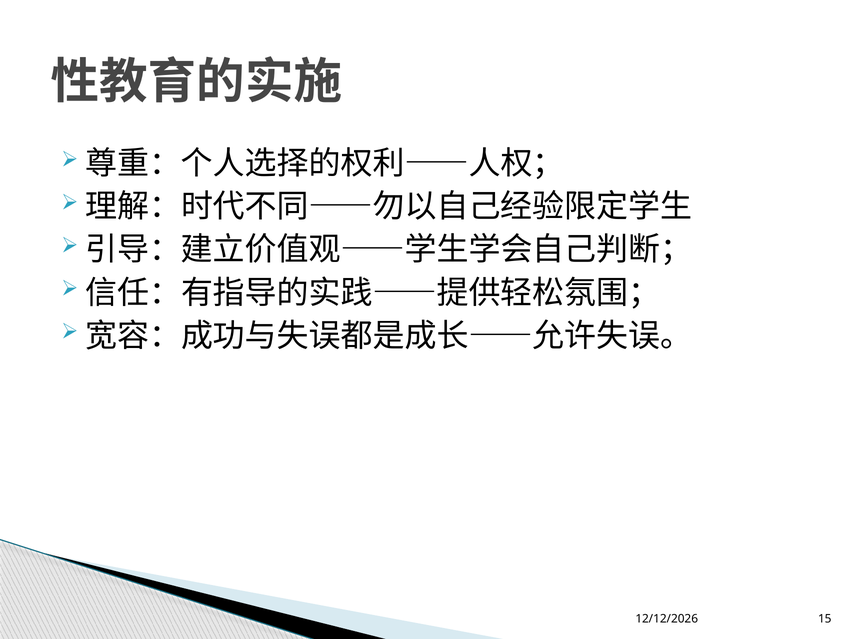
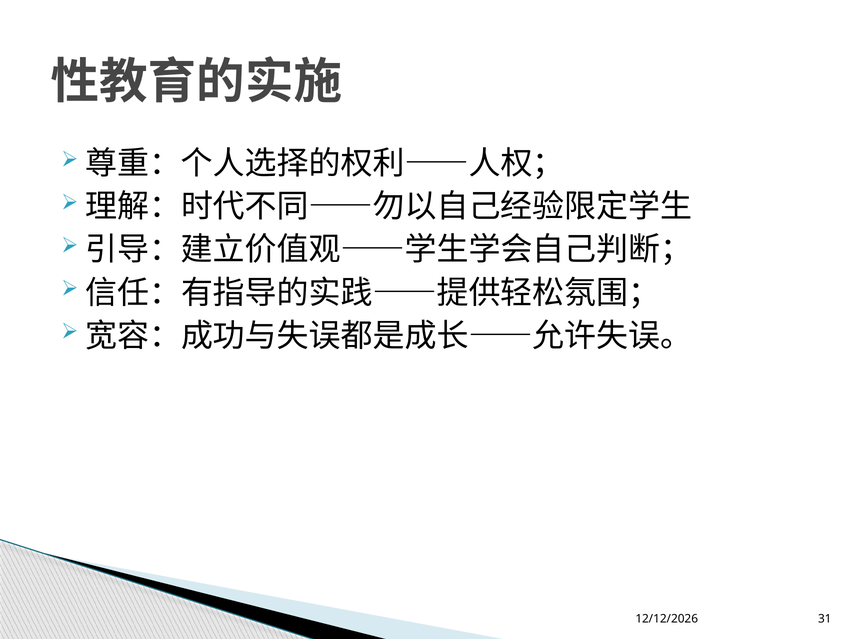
15: 15 -> 31 (825, 619)
